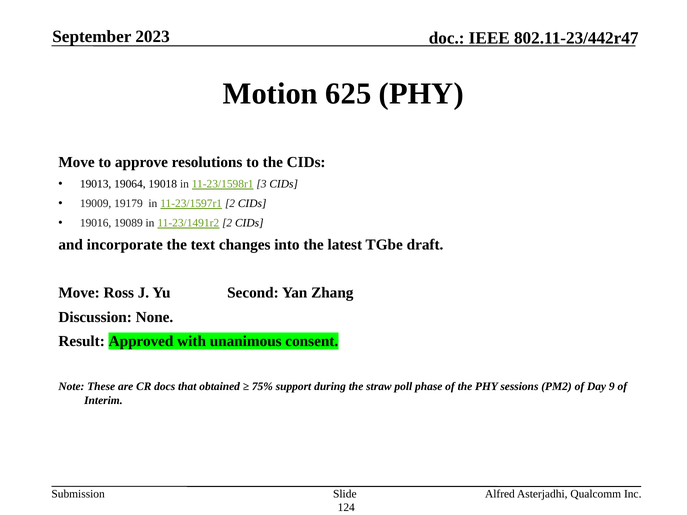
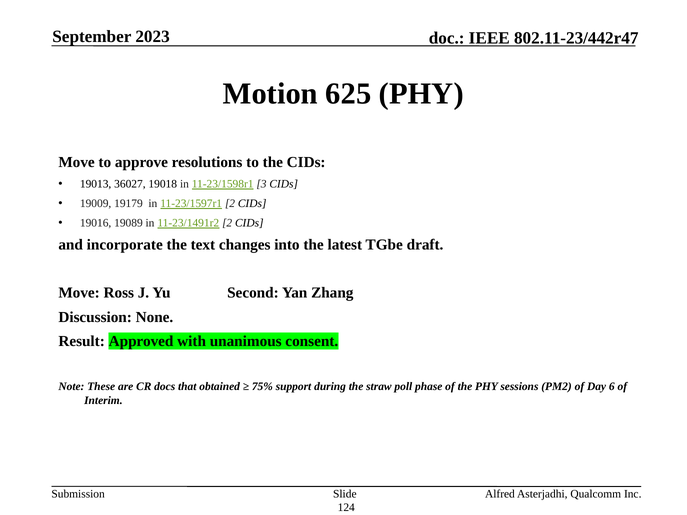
19064: 19064 -> 36027 (130, 184)
9: 9 -> 6 (612, 387)
